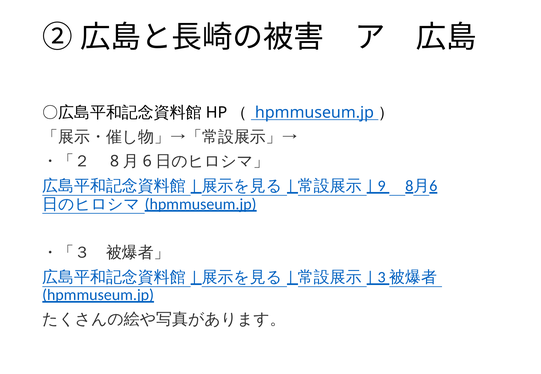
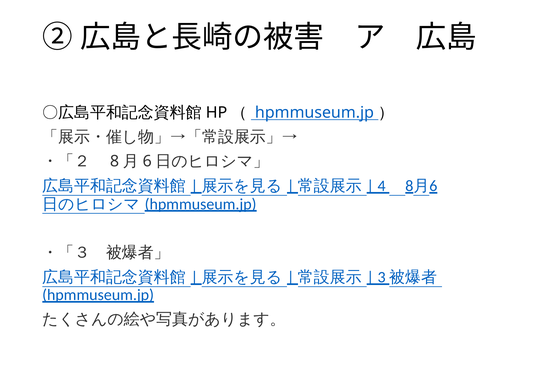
9: 9 -> 4 (382, 186)
